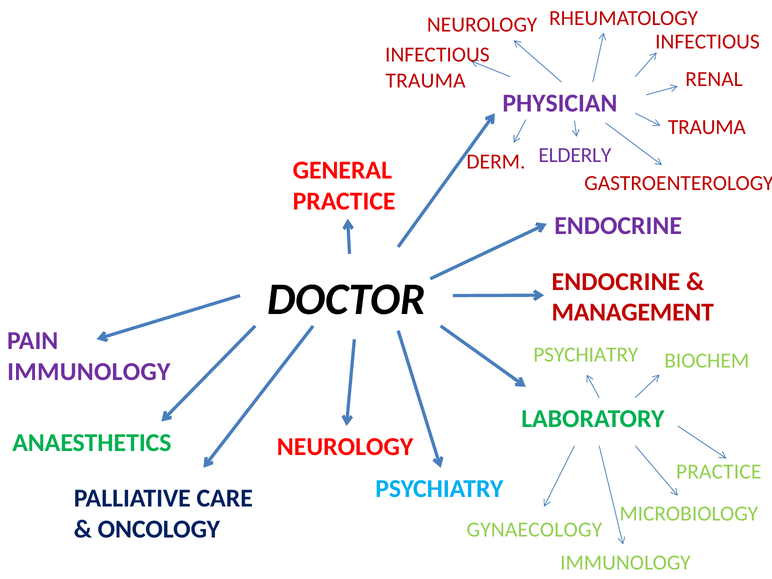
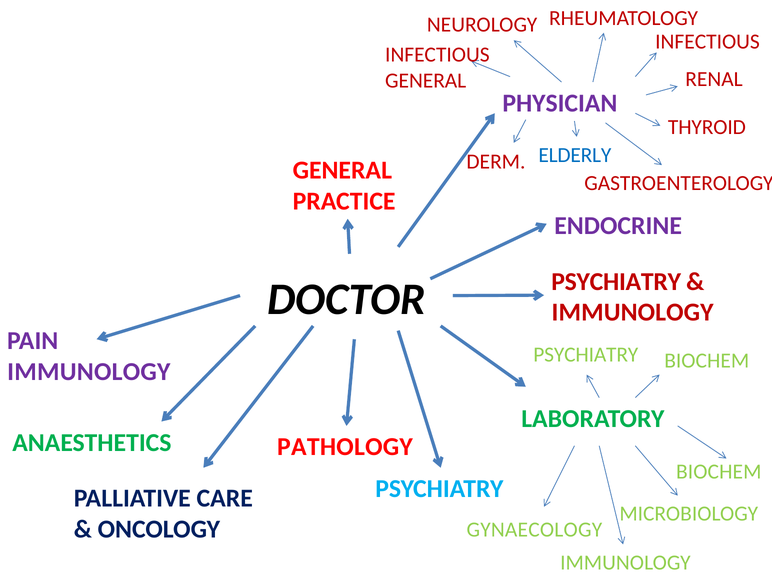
TRAUMA: TRAUMA -> GENERAL (426, 80)
TRAUMA: TRAUMA -> THYROID (707, 127)
ELDERLY colour: purple -> blue (575, 155)
DOCTOR ENDOCRINE: ENDOCRINE -> PSYCHIATRY (616, 282)
MANAGEMENT: MANAGEMENT -> IMMUNOLOGY (633, 312)
NEUROLOGY: NEUROLOGY -> PATHOLOGY (345, 447)
PRACTICE: PRACTICE -> BIOCHEM (719, 472)
